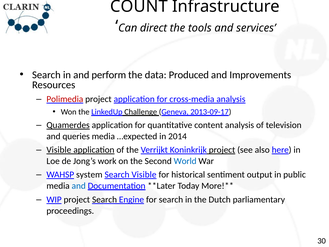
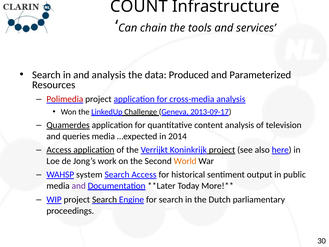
direct: direct -> chain (153, 28)
and perform: perform -> analysis (109, 75)
Improvements: Improvements -> Parameterized (260, 75)
Visible: Visible -> Access (59, 150)
World colour: blue -> orange (185, 161)
Search Visible: Visible -> Access (144, 174)
and colour: blue -> purple (79, 186)
